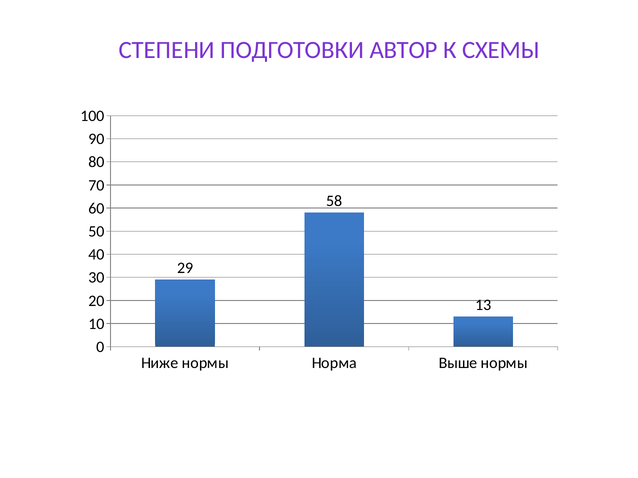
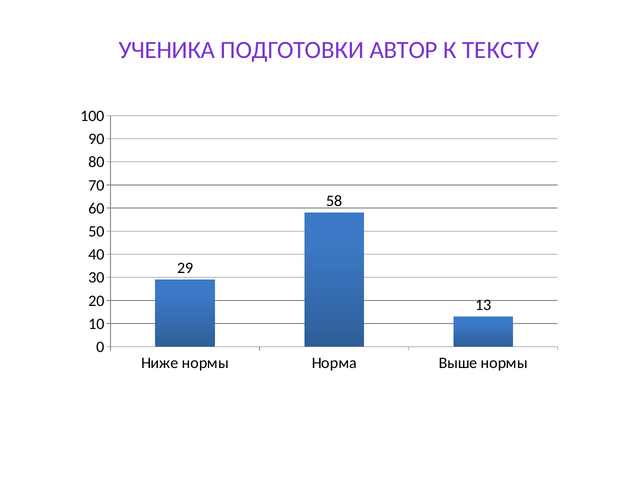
СТЕПЕНИ: СТЕПЕНИ -> УЧЕНИКА (167, 50)
СХЕМЫ: СХЕМЫ -> ТЕКСТУ (501, 50)
